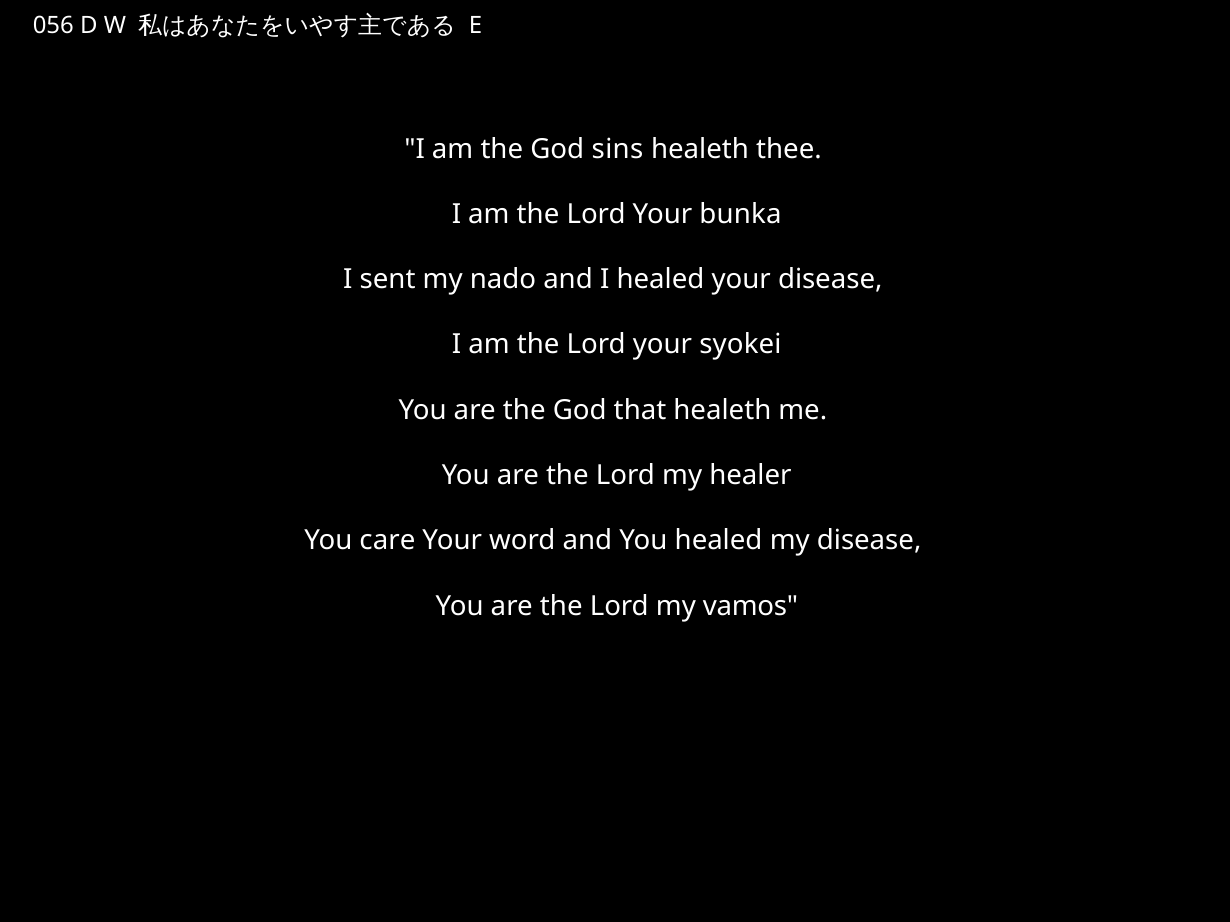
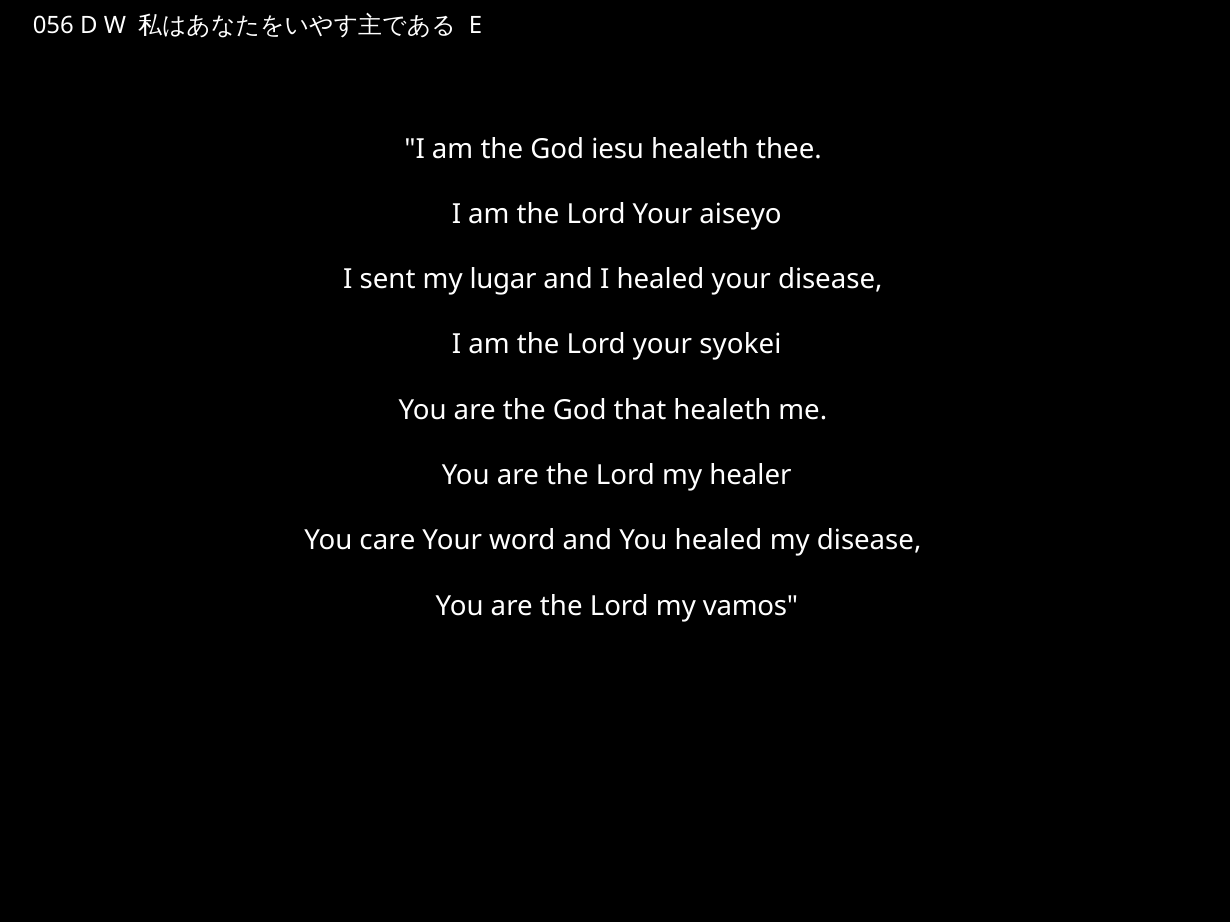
sins: sins -> iesu (618, 149)
bunka: bunka -> aiseyo (741, 214)
nado: nado -> lugar (503, 280)
